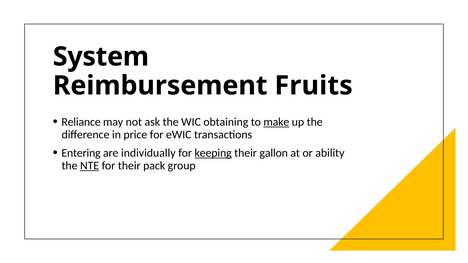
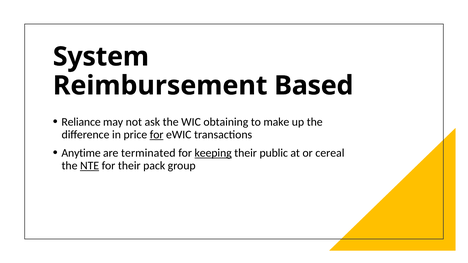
Fruits: Fruits -> Based (314, 86)
make underline: present -> none (276, 122)
for underline: none -> present (157, 135)
Entering: Entering -> Anytime (81, 153)
individually: individually -> terminated (148, 153)
gallon: gallon -> public (274, 153)
ability: ability -> cereal (330, 153)
